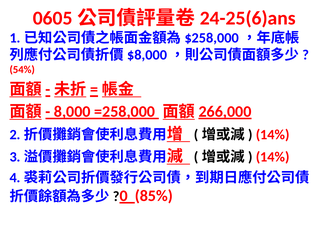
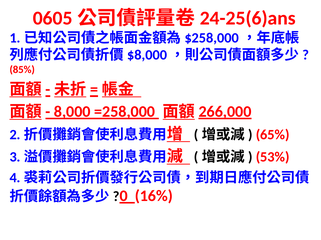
54%: 54% -> 85% (22, 70)
14%: 14% -> 65% (273, 135)
14%: 14% -> 53% (273, 157)
85%: 85% -> 16% (154, 197)
